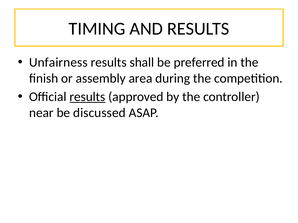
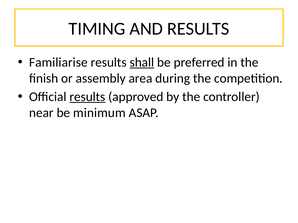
Unfairness: Unfairness -> Familiarise (58, 63)
shall underline: none -> present (142, 63)
discussed: discussed -> minimum (99, 113)
